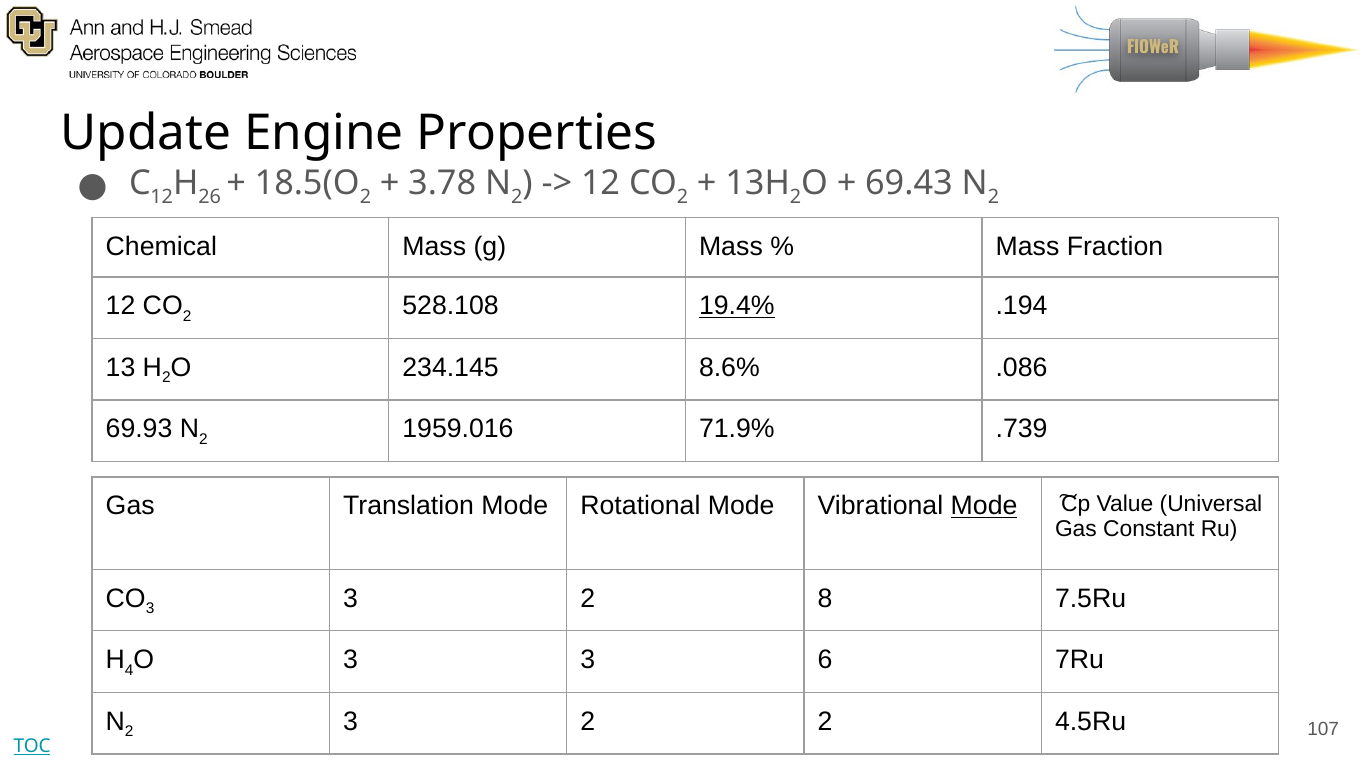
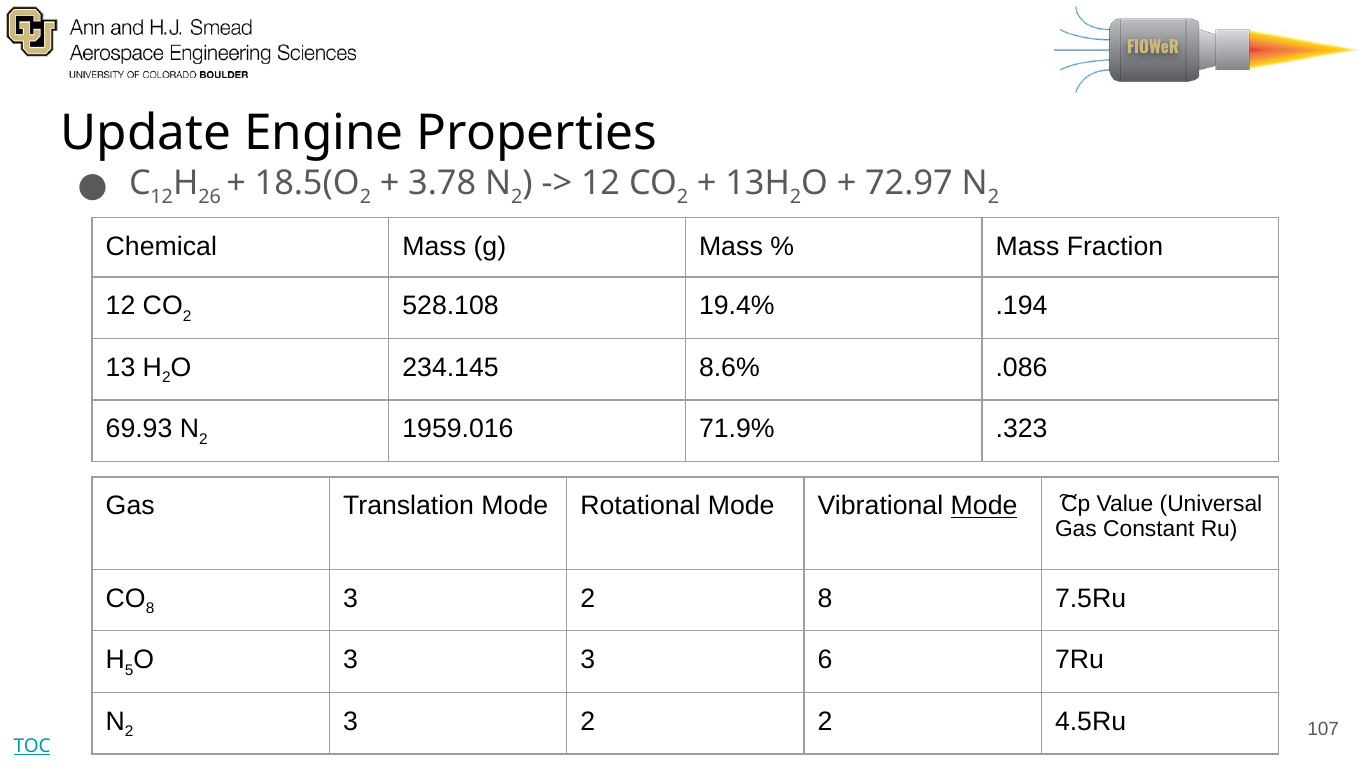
69.43: 69.43 -> 72.97 (909, 183)
19.4% underline: present -> none (737, 306)
.739: .739 -> .323 (1022, 429)
3: 3 -> 8 (150, 609)
4: 4 -> 5 (129, 670)
